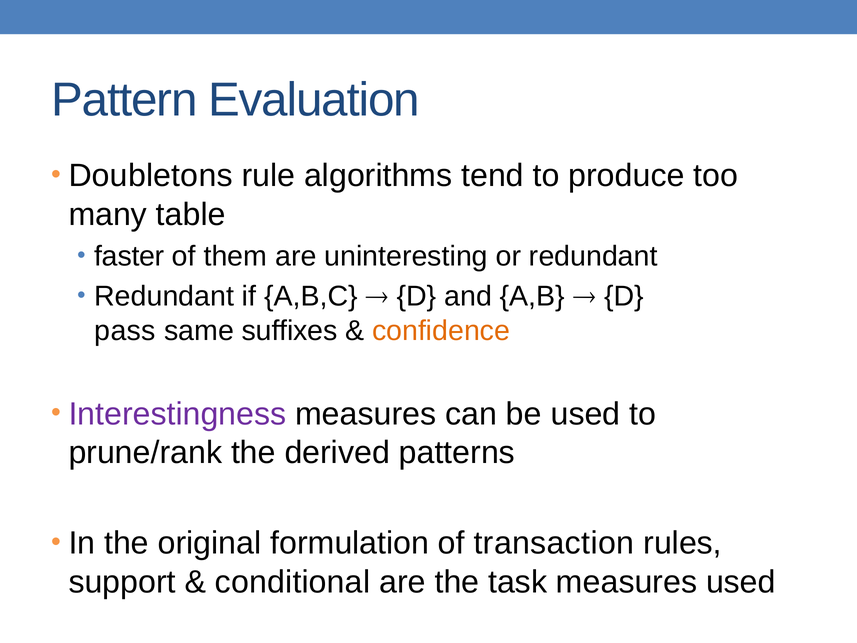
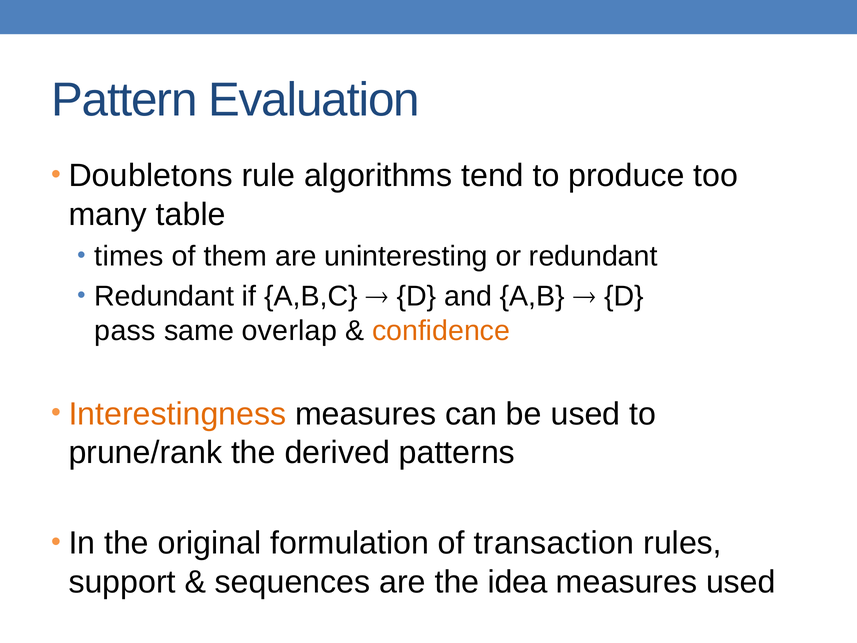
faster: faster -> times (129, 256)
suffixes: suffixes -> overlap (289, 331)
Interestingness colour: purple -> orange (177, 414)
conditional: conditional -> sequences (293, 582)
task: task -> idea (518, 582)
